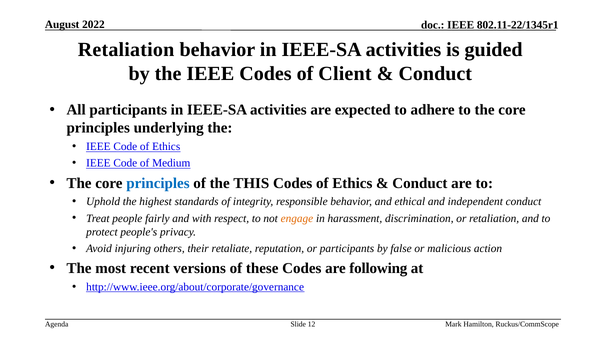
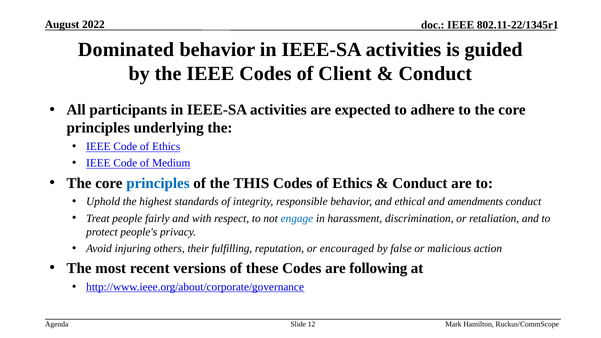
Retaliation: Retaliation -> Dominated (126, 49)
independent: independent -> amendments (475, 202)
engage colour: orange -> blue (297, 218)
retaliate: retaliate -> fulfilling (232, 249)
or participants: participants -> encouraged (347, 249)
